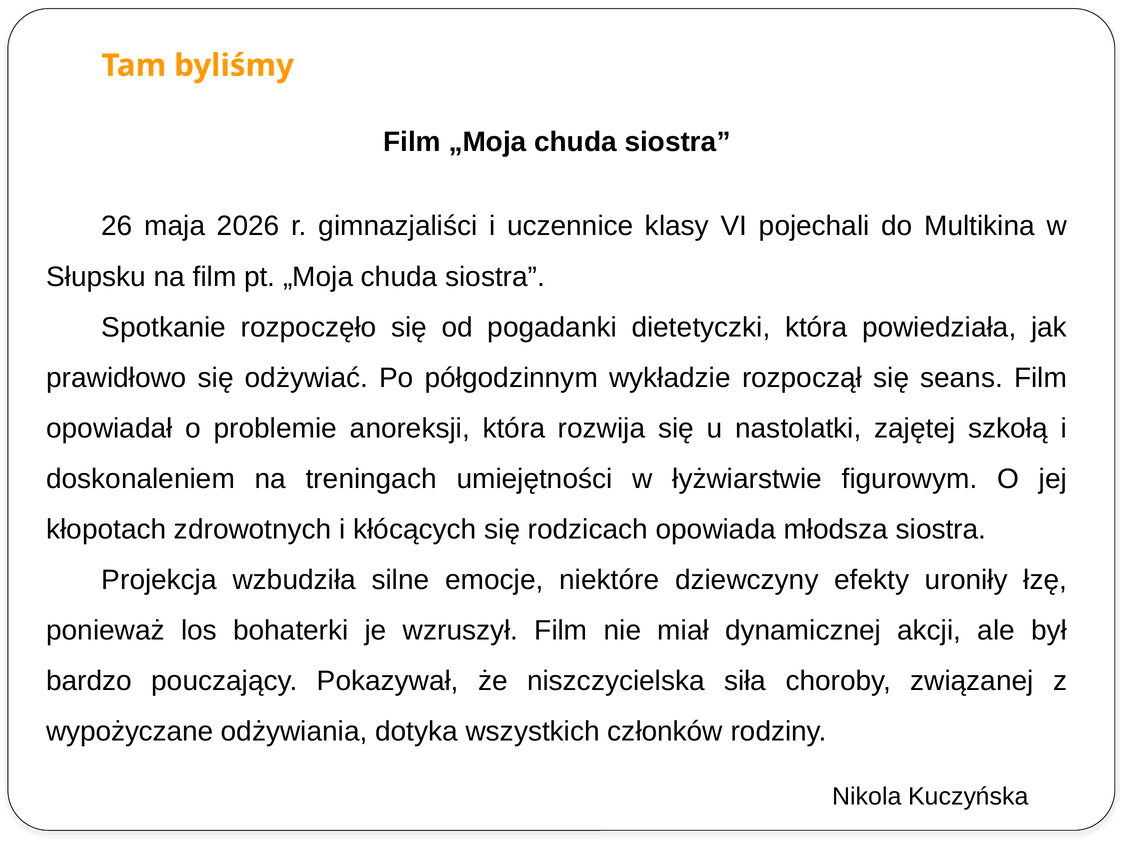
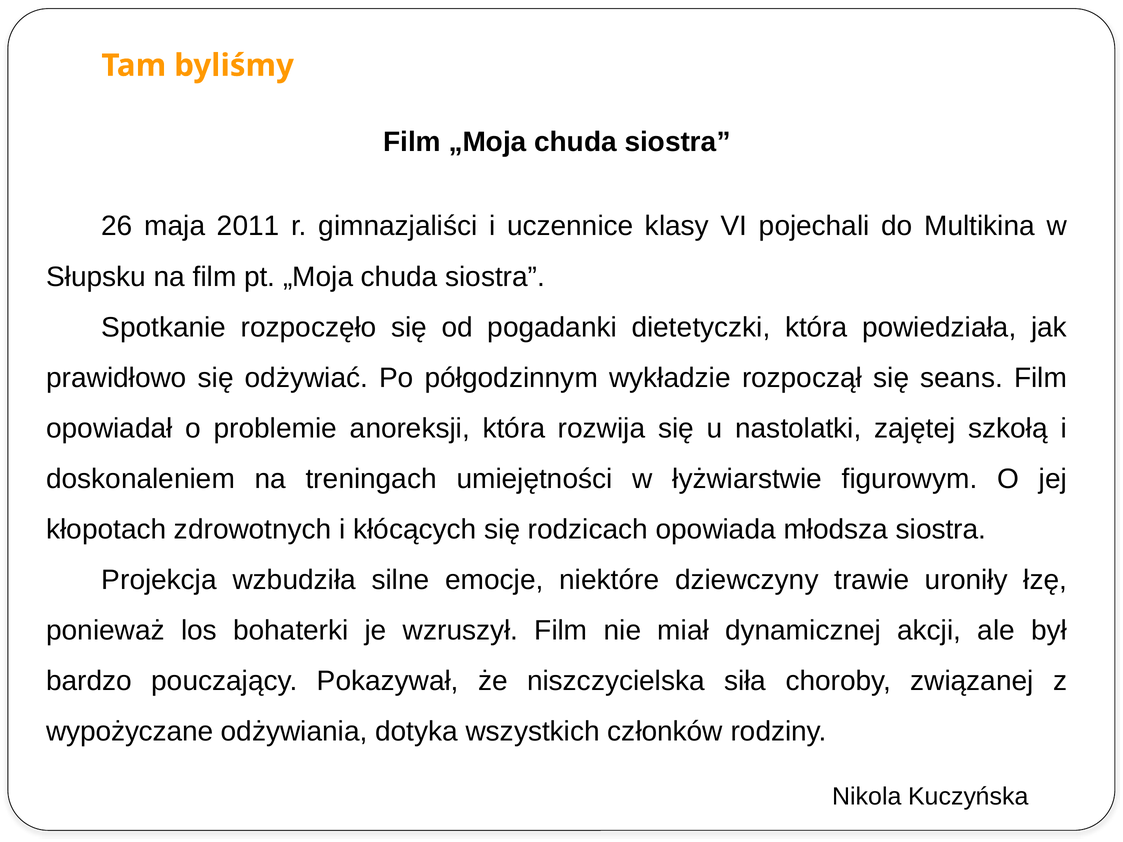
2026: 2026 -> 2011 (248, 226)
efekty: efekty -> trawie (872, 580)
